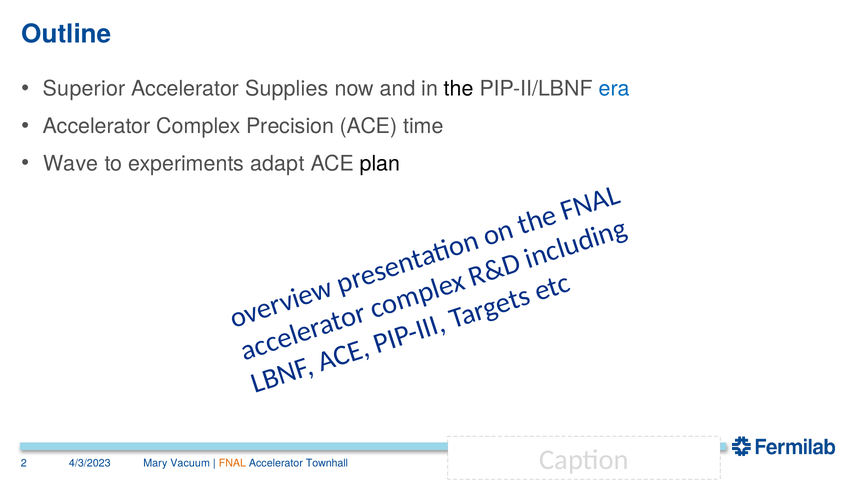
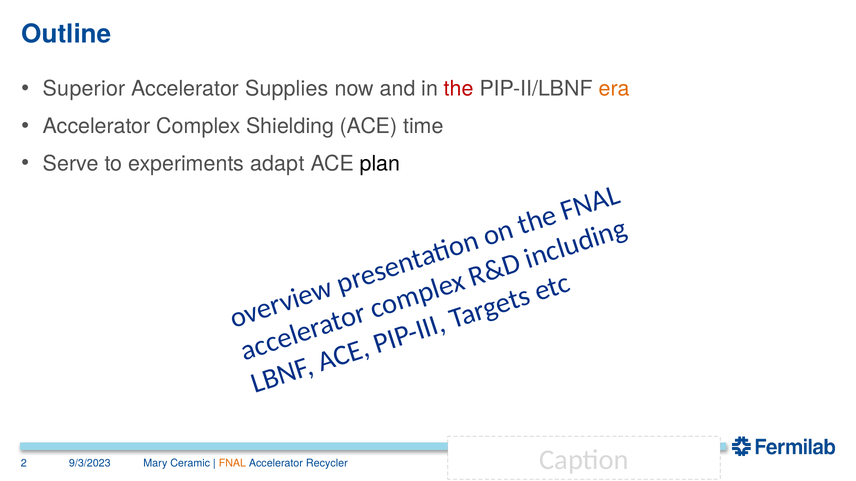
the colour: black -> red (459, 89)
era colour: blue -> orange (614, 89)
Precision: Precision -> Shielding (290, 126)
Wave: Wave -> Serve (71, 164)
4/3/2023: 4/3/2023 -> 9/3/2023 (90, 464)
Vacuum: Vacuum -> Ceramic (190, 464)
Townhall: Townhall -> Recycler (327, 464)
